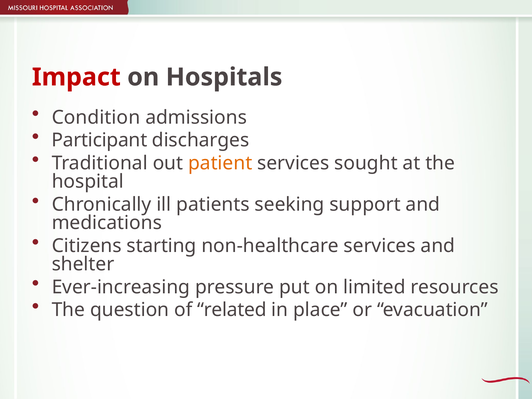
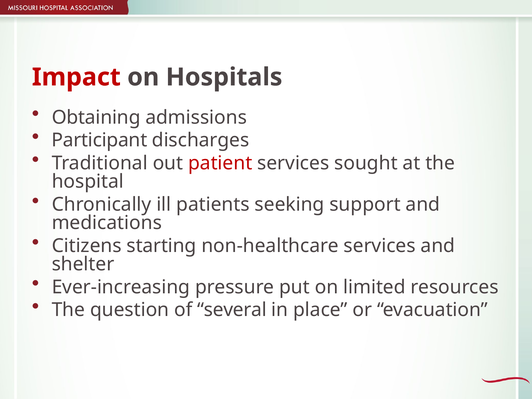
Condition: Condition -> Obtaining (96, 117)
patient colour: orange -> red (220, 163)
related: related -> several (232, 310)
